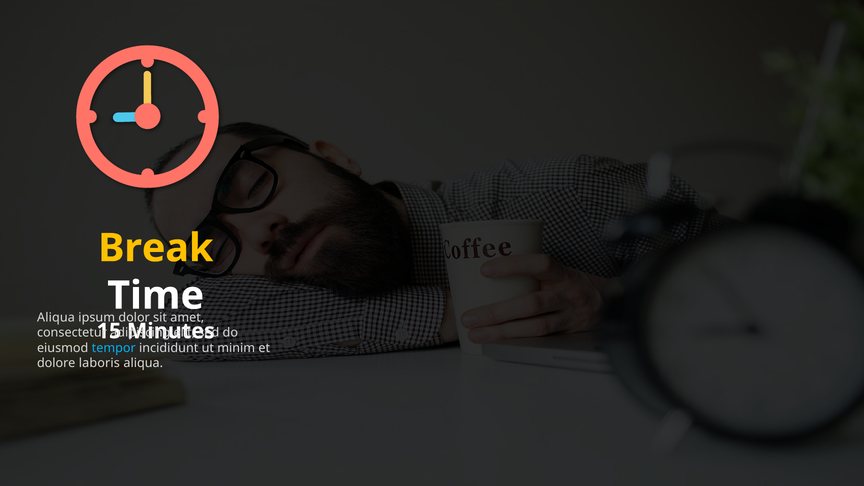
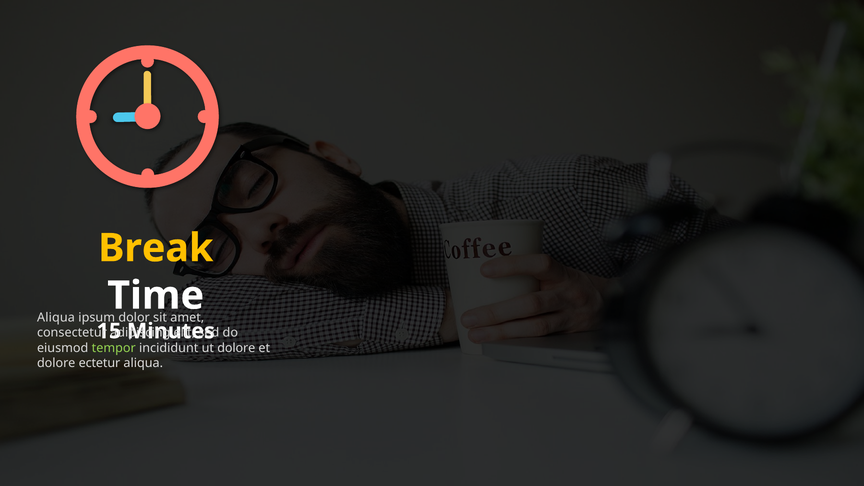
tempor colour: light blue -> light green (114, 348)
minim: minim -> dolore (236, 348)
laboris: laboris -> ectetur (99, 363)
